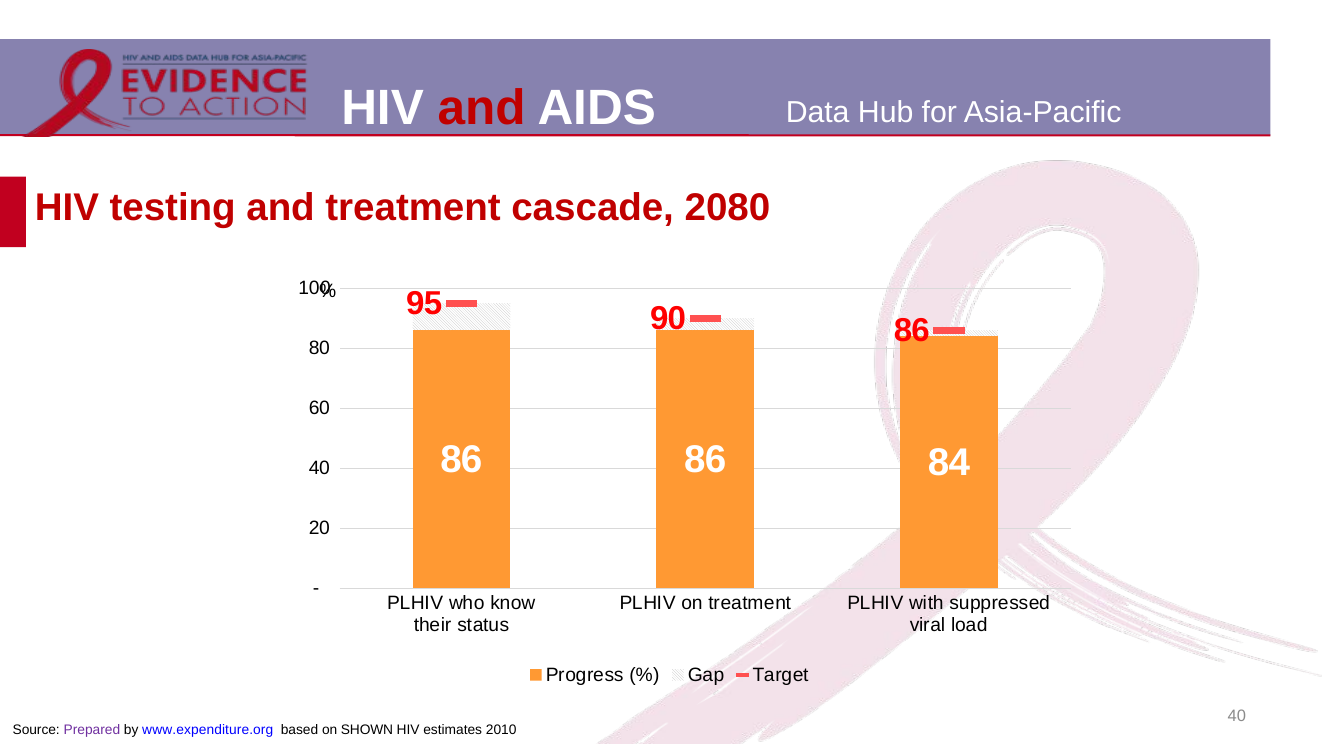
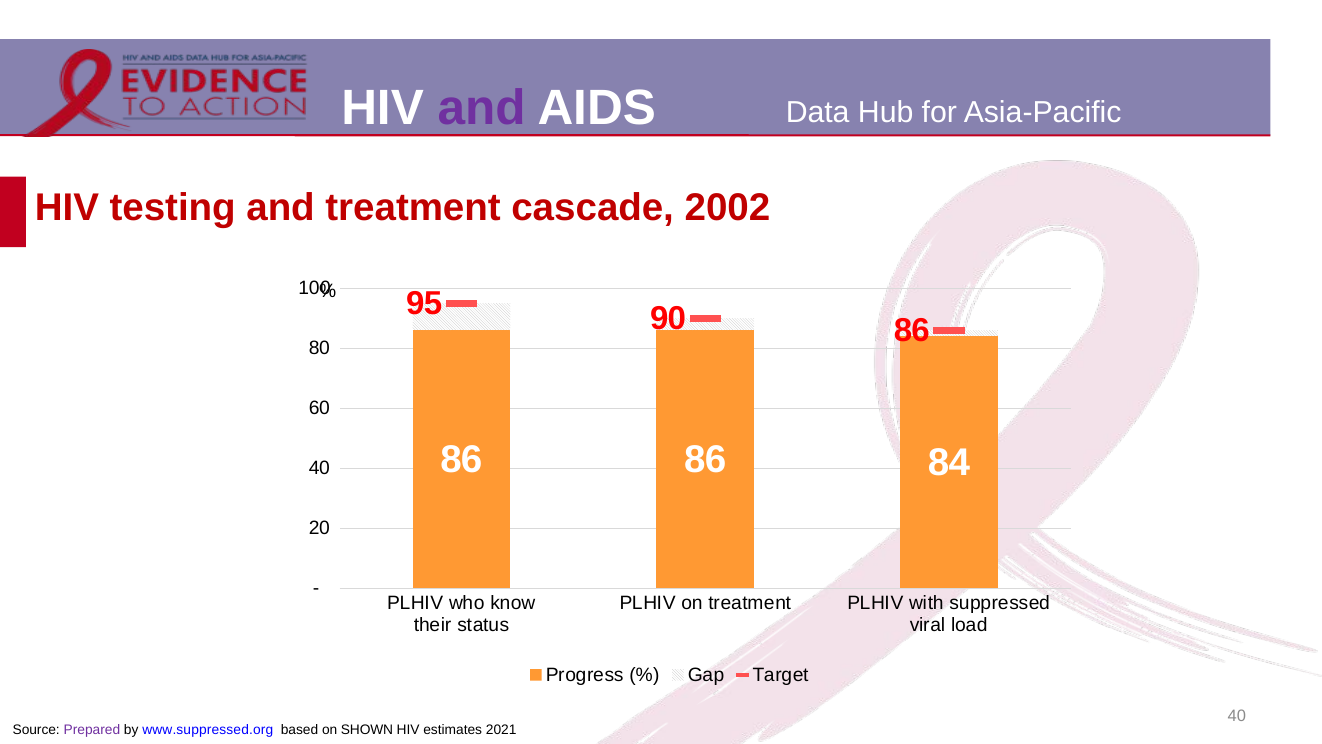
and colour: red -> purple (482, 108)
2080: 2080 -> 2002 (727, 208)
www.expenditure.org: www.expenditure.org -> www.suppressed.org (208, 730)
2010: 2010 -> 2021 (501, 730)
